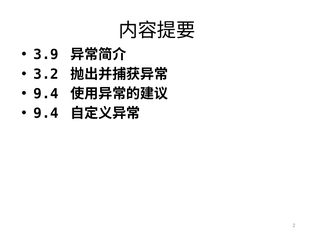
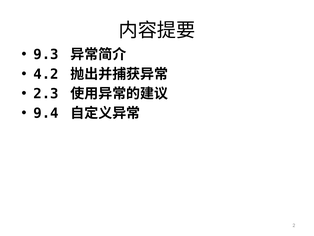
3.9: 3.9 -> 9.3 (46, 54)
3.2: 3.2 -> 4.2 (46, 74)
9.4: 9.4 -> 2.3 (46, 94)
